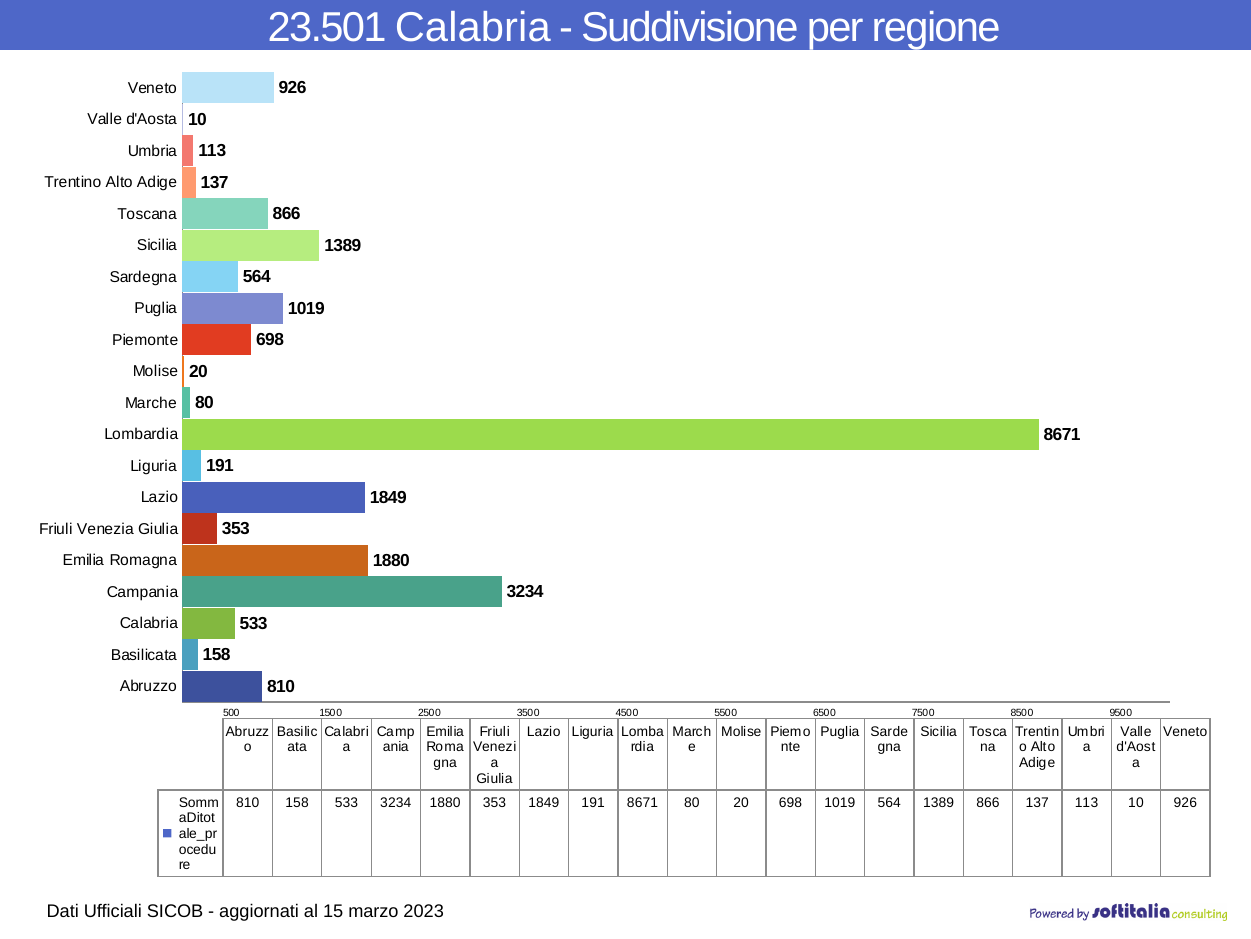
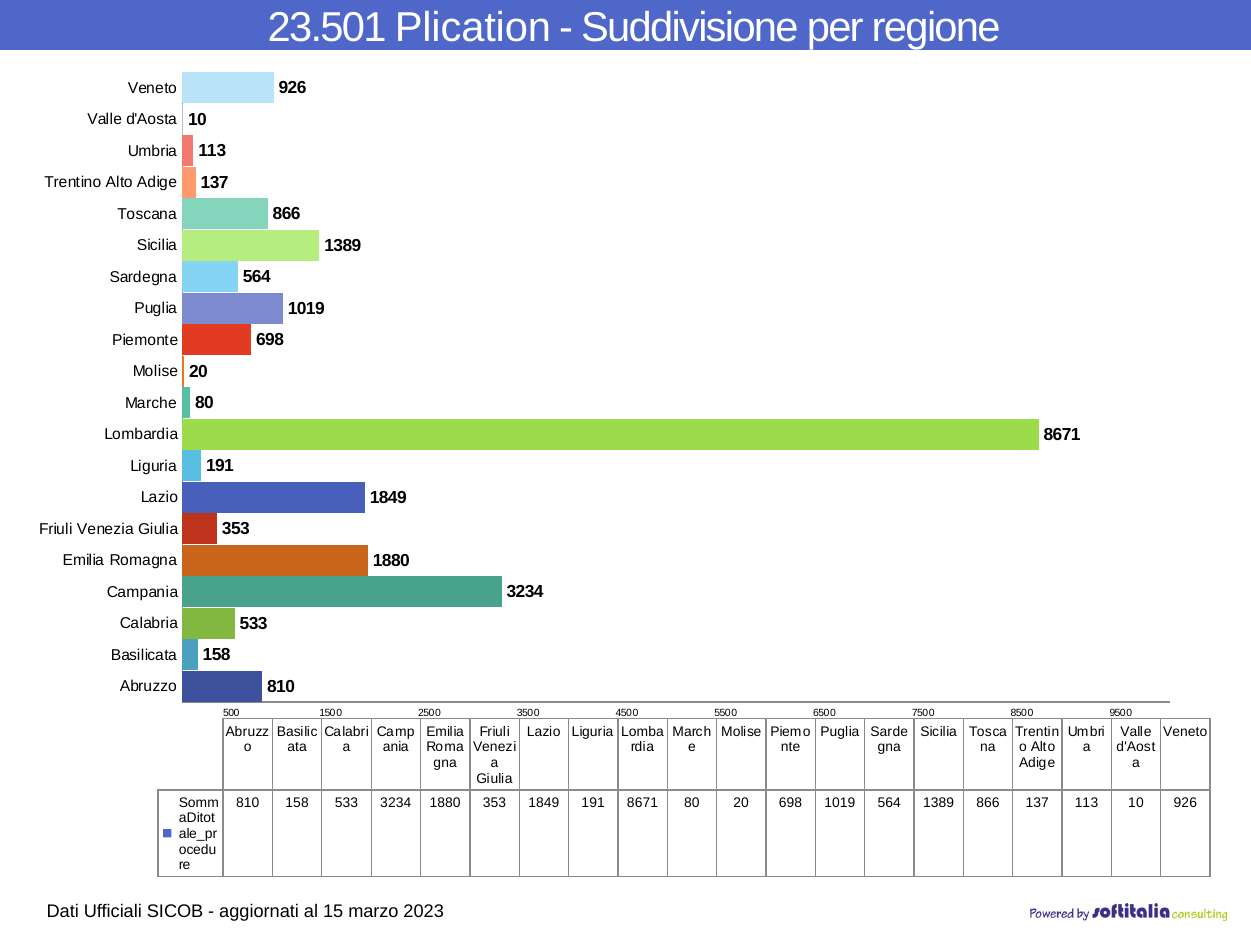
23.501 Calabria: Calabria -> Plication (473, 28)
